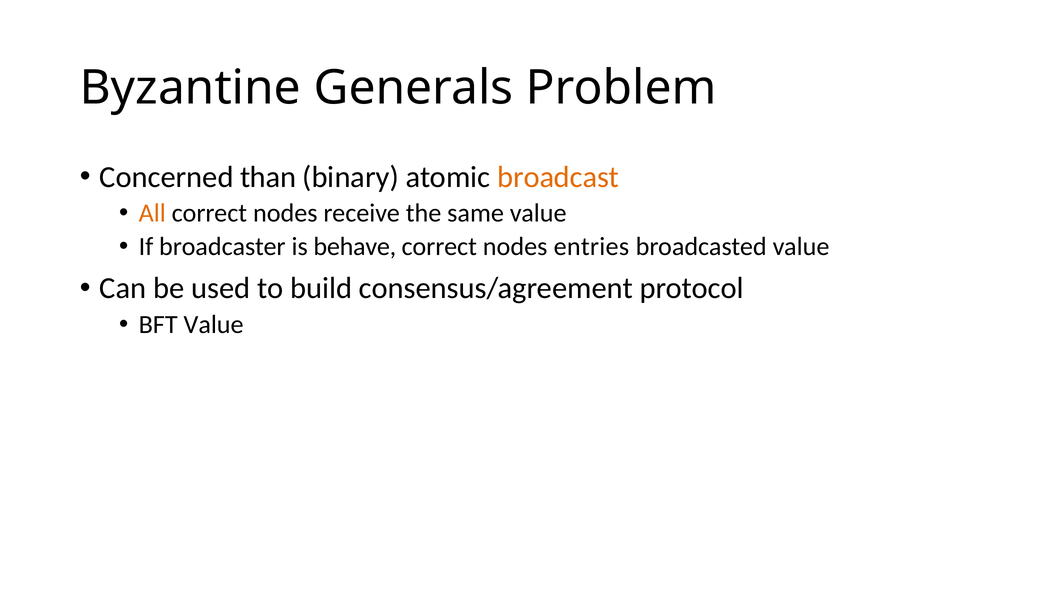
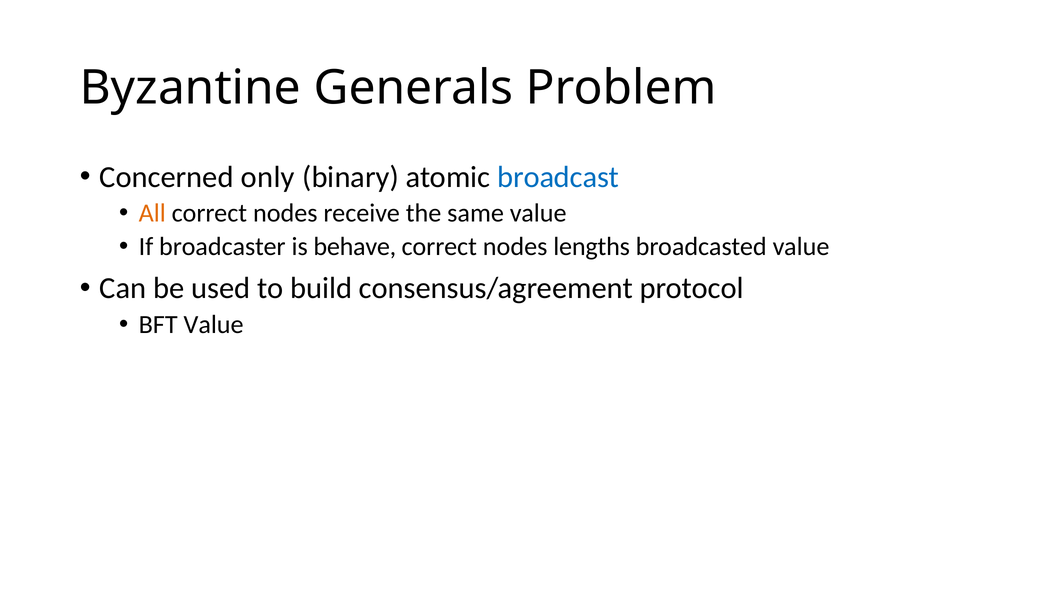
than: than -> only (268, 177)
broadcast colour: orange -> blue (558, 177)
entries: entries -> lengths (592, 247)
